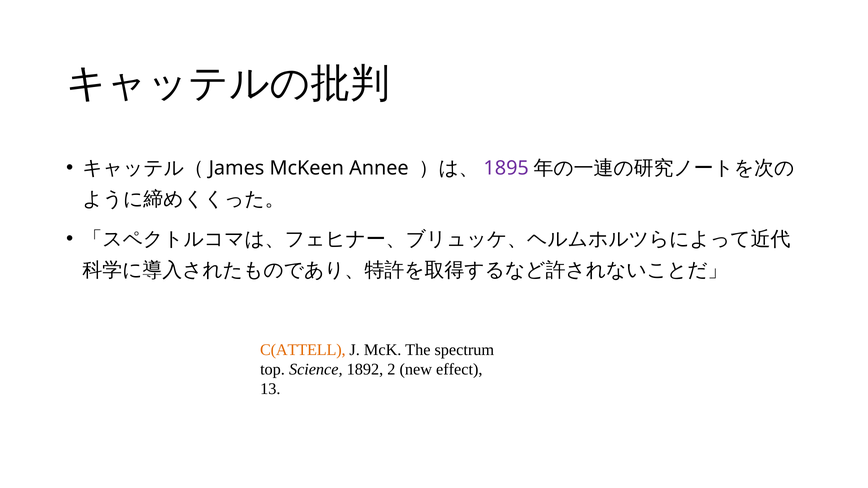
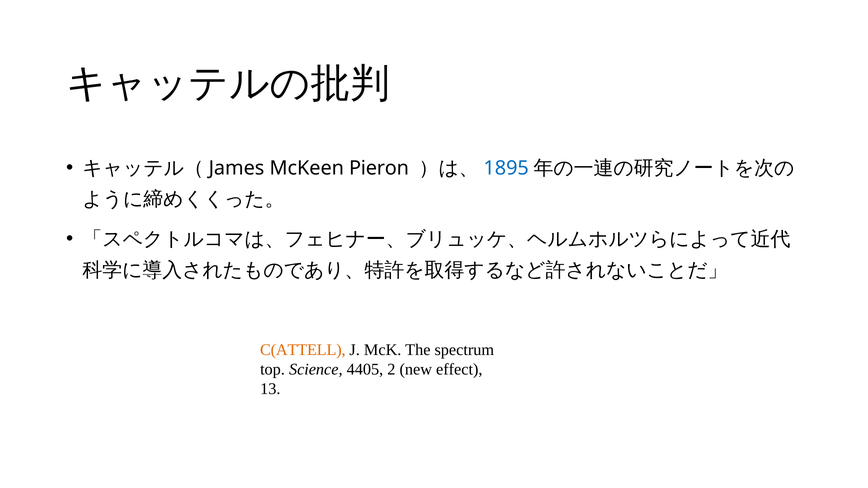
Annee: Annee -> Pieron (379, 168)
1895 colour: purple -> blue (506, 168)
1892: 1892 -> 4405 (365, 369)
